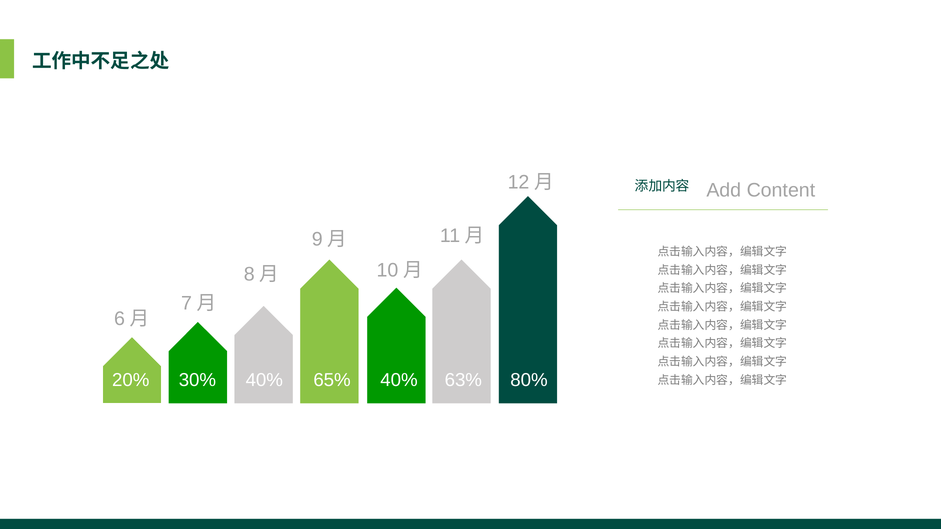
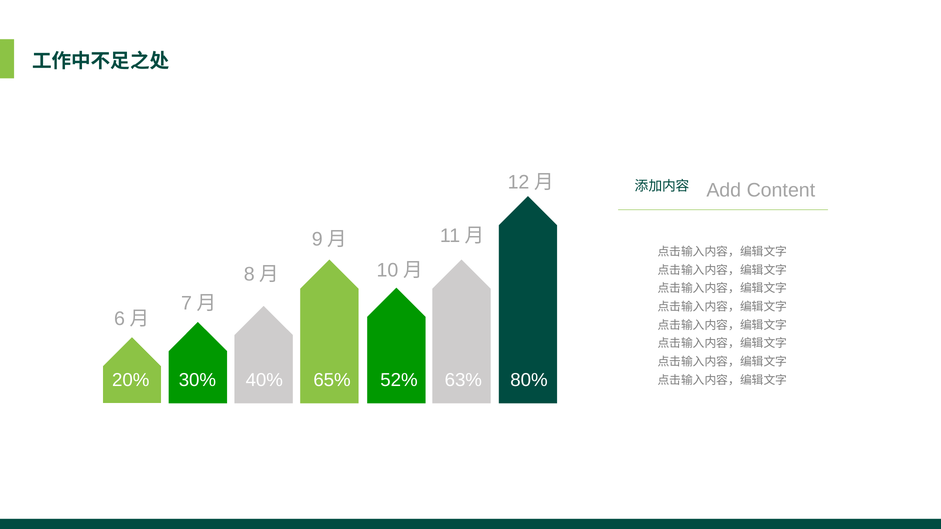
65% 40%: 40% -> 52% (399, 381)
